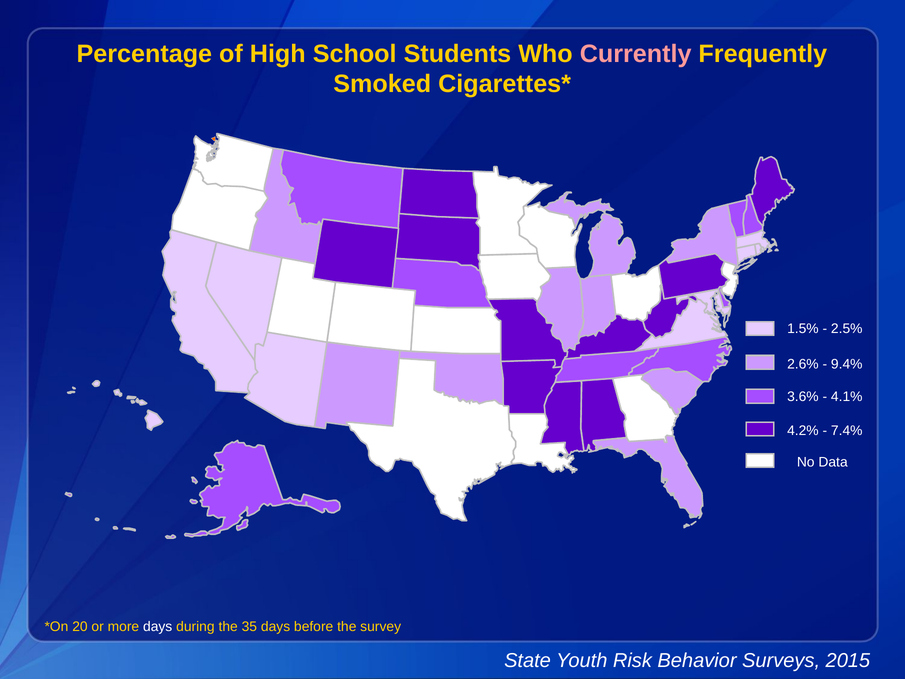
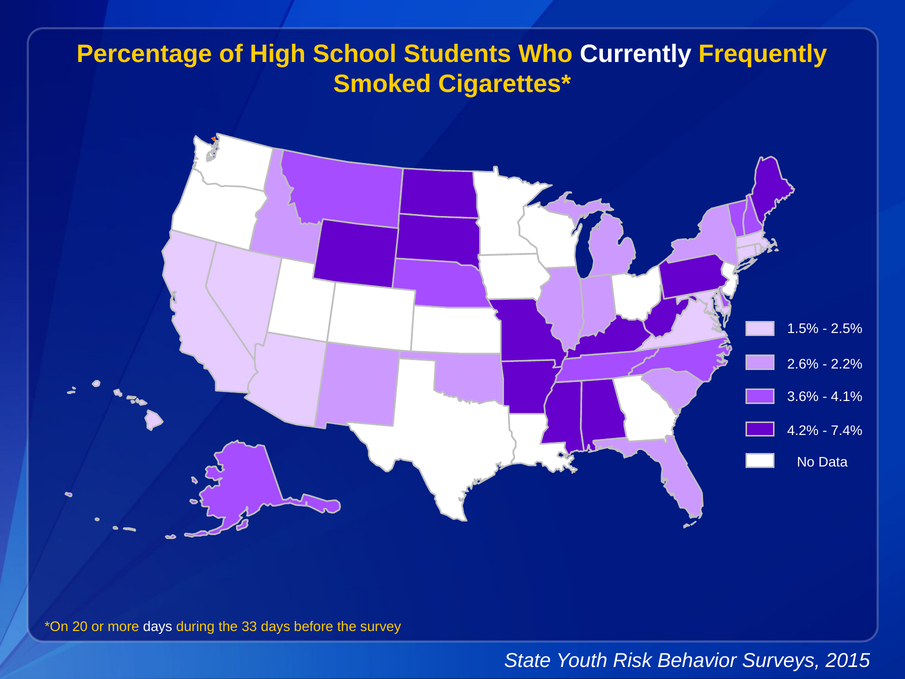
Currently colour: pink -> white (636, 54)
9.4%: 9.4% -> 2.2% (847, 364)
35: 35 -> 33 (249, 626)
